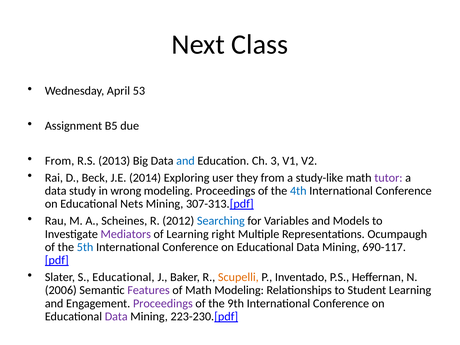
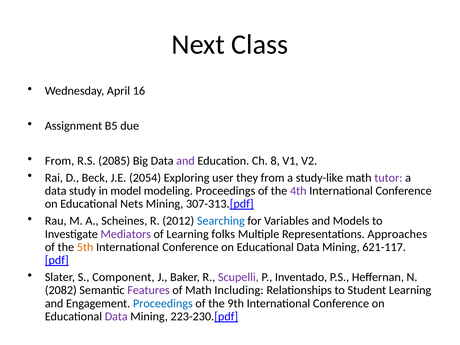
53: 53 -> 16 (139, 91)
2013: 2013 -> 2085 (114, 161)
and colour: blue -> purple (185, 161)
3: 3 -> 8 (275, 161)
2014: 2014 -> 2054 (145, 178)
wrong: wrong -> model (126, 191)
4th colour: blue -> purple (298, 191)
right: right -> folks (223, 234)
Ocumpaugh: Ocumpaugh -> Approaches (397, 234)
5th colour: blue -> orange (85, 247)
690-117: 690-117 -> 621-117 (384, 247)
S Educational: Educational -> Component (123, 277)
Scupelli colour: orange -> purple (238, 277)
2006: 2006 -> 2082 (61, 290)
Math Modeling: Modeling -> Including (239, 290)
Proceedings colour: purple -> blue (163, 303)
